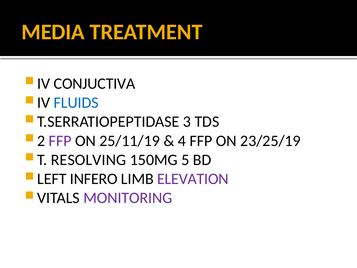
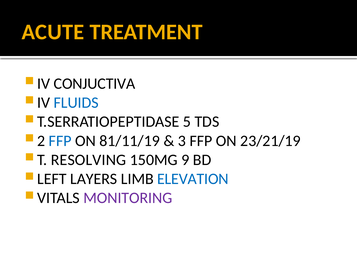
MEDIA: MEDIA -> ACUTE (53, 32)
3: 3 -> 5 (187, 122)
FFP colour: purple -> blue (60, 141)
25/11/19: 25/11/19 -> 81/11/19 (130, 141)
4: 4 -> 3 (182, 141)
23/25/19: 23/25/19 -> 23/21/19 (270, 141)
5: 5 -> 9 (185, 160)
INFERO: INFERO -> LAYERS (94, 179)
ELEVATION colour: purple -> blue (193, 179)
